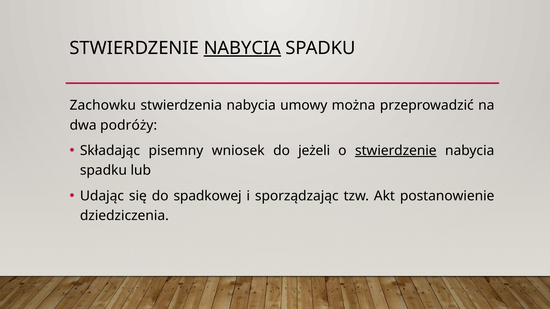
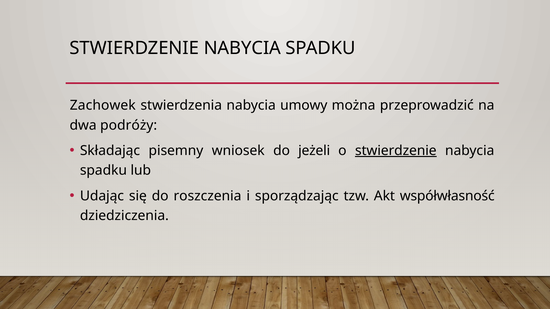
NABYCIA underline: present -> none (242, 48)
Zachowku: Zachowku -> Zachowek (103, 106)
spadkowej: spadkowej -> roszczenia (207, 196)
postanowienie: postanowienie -> współwłasność (447, 196)
